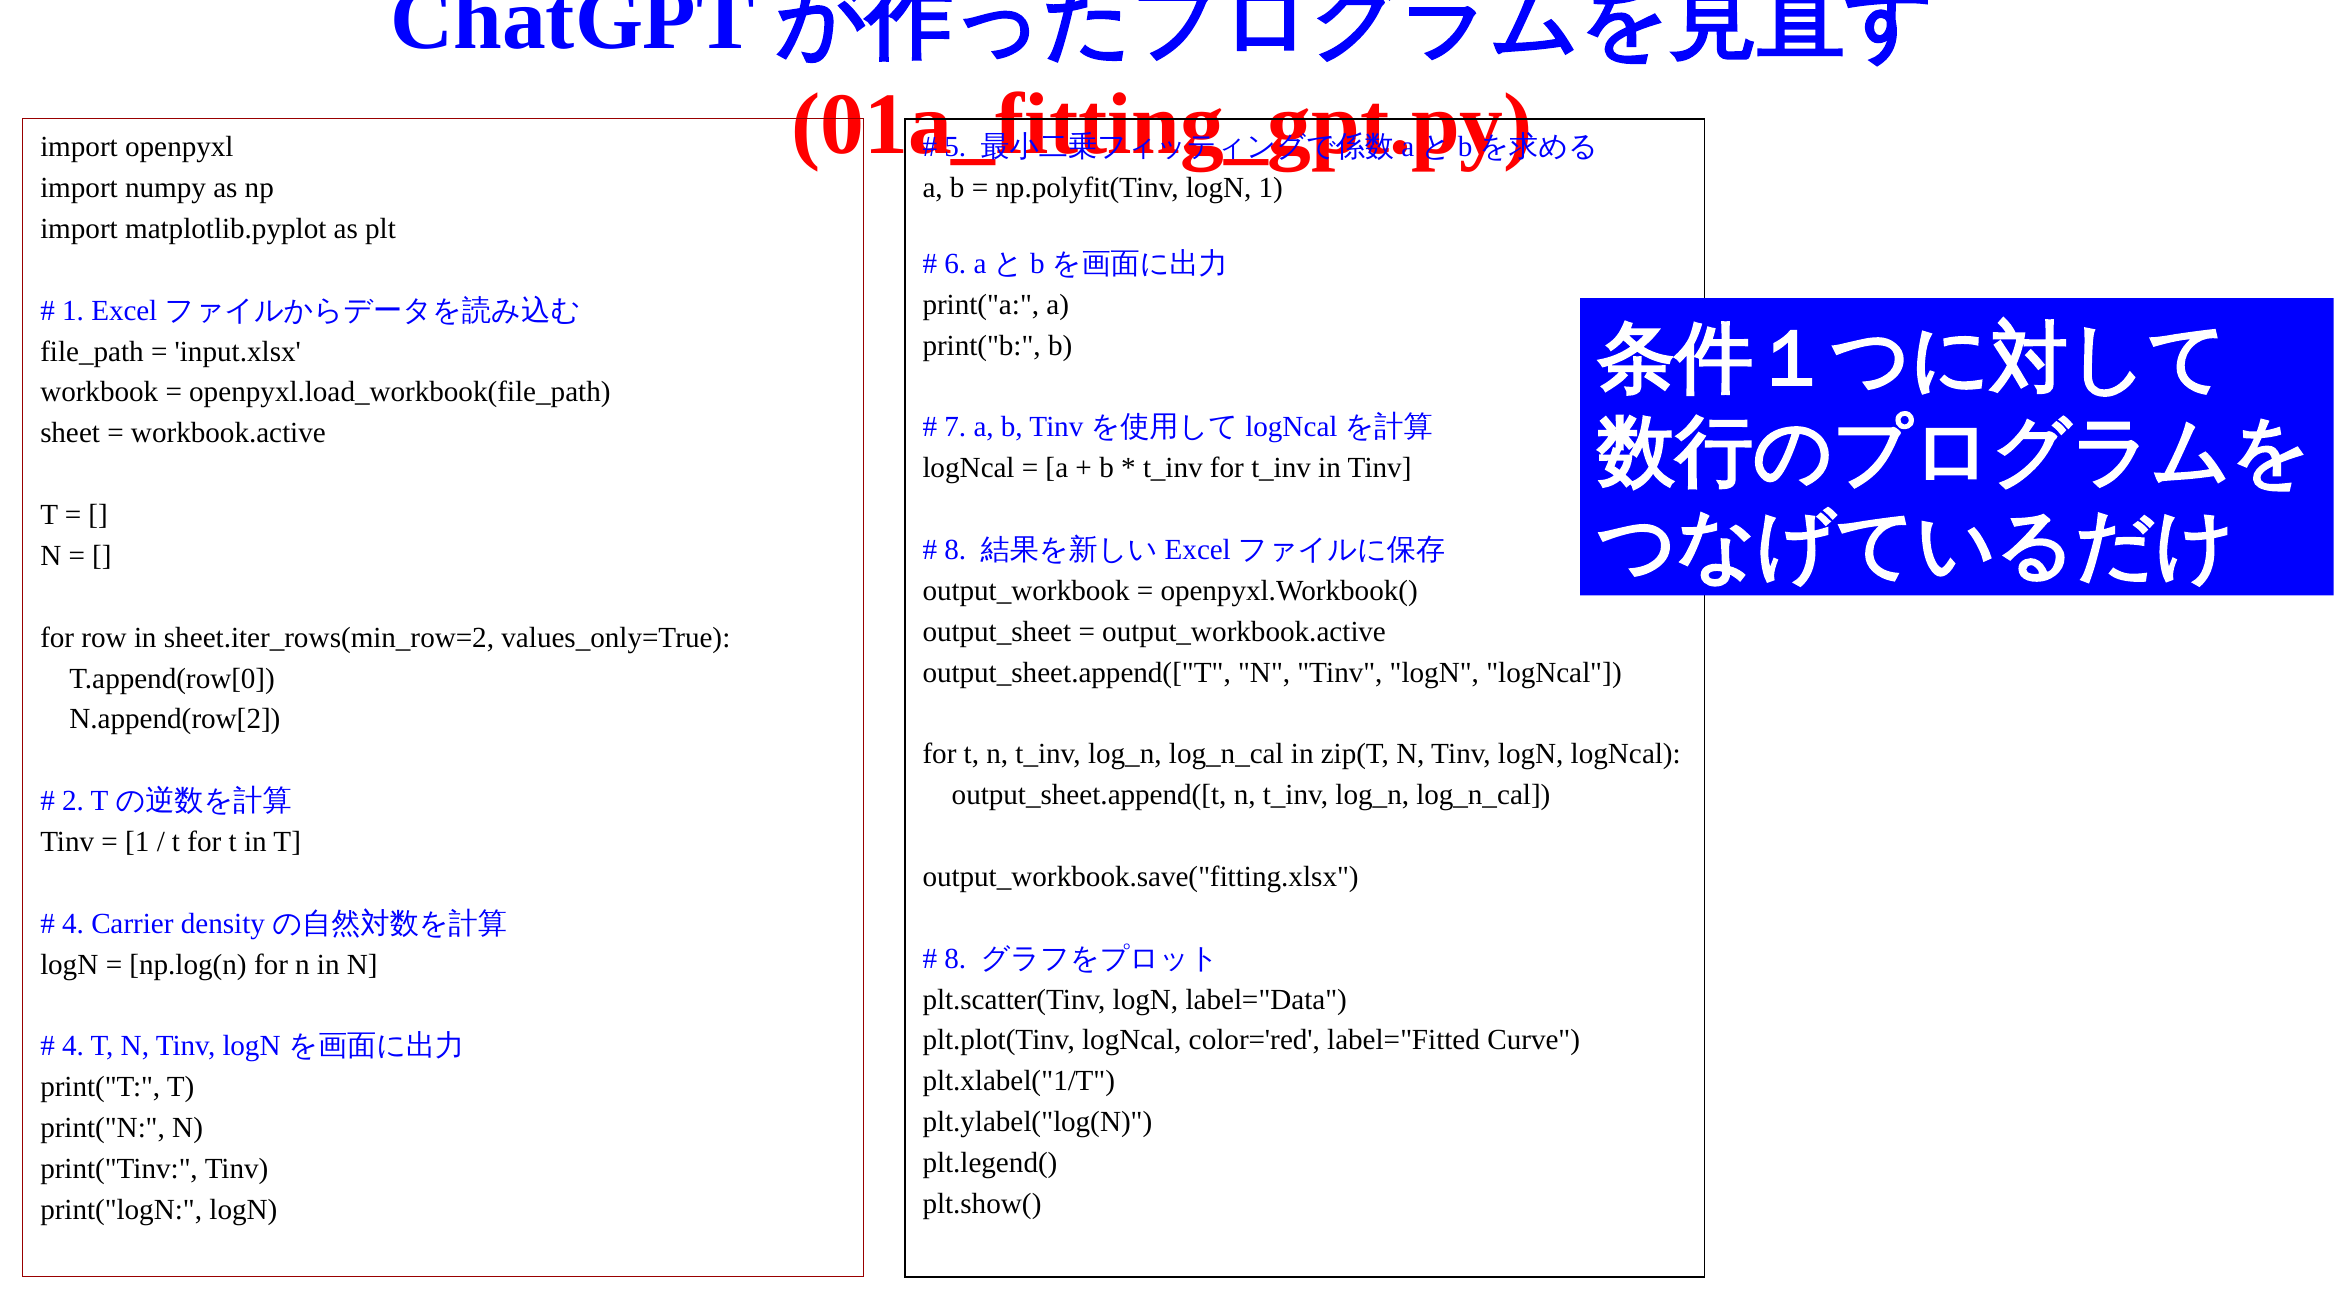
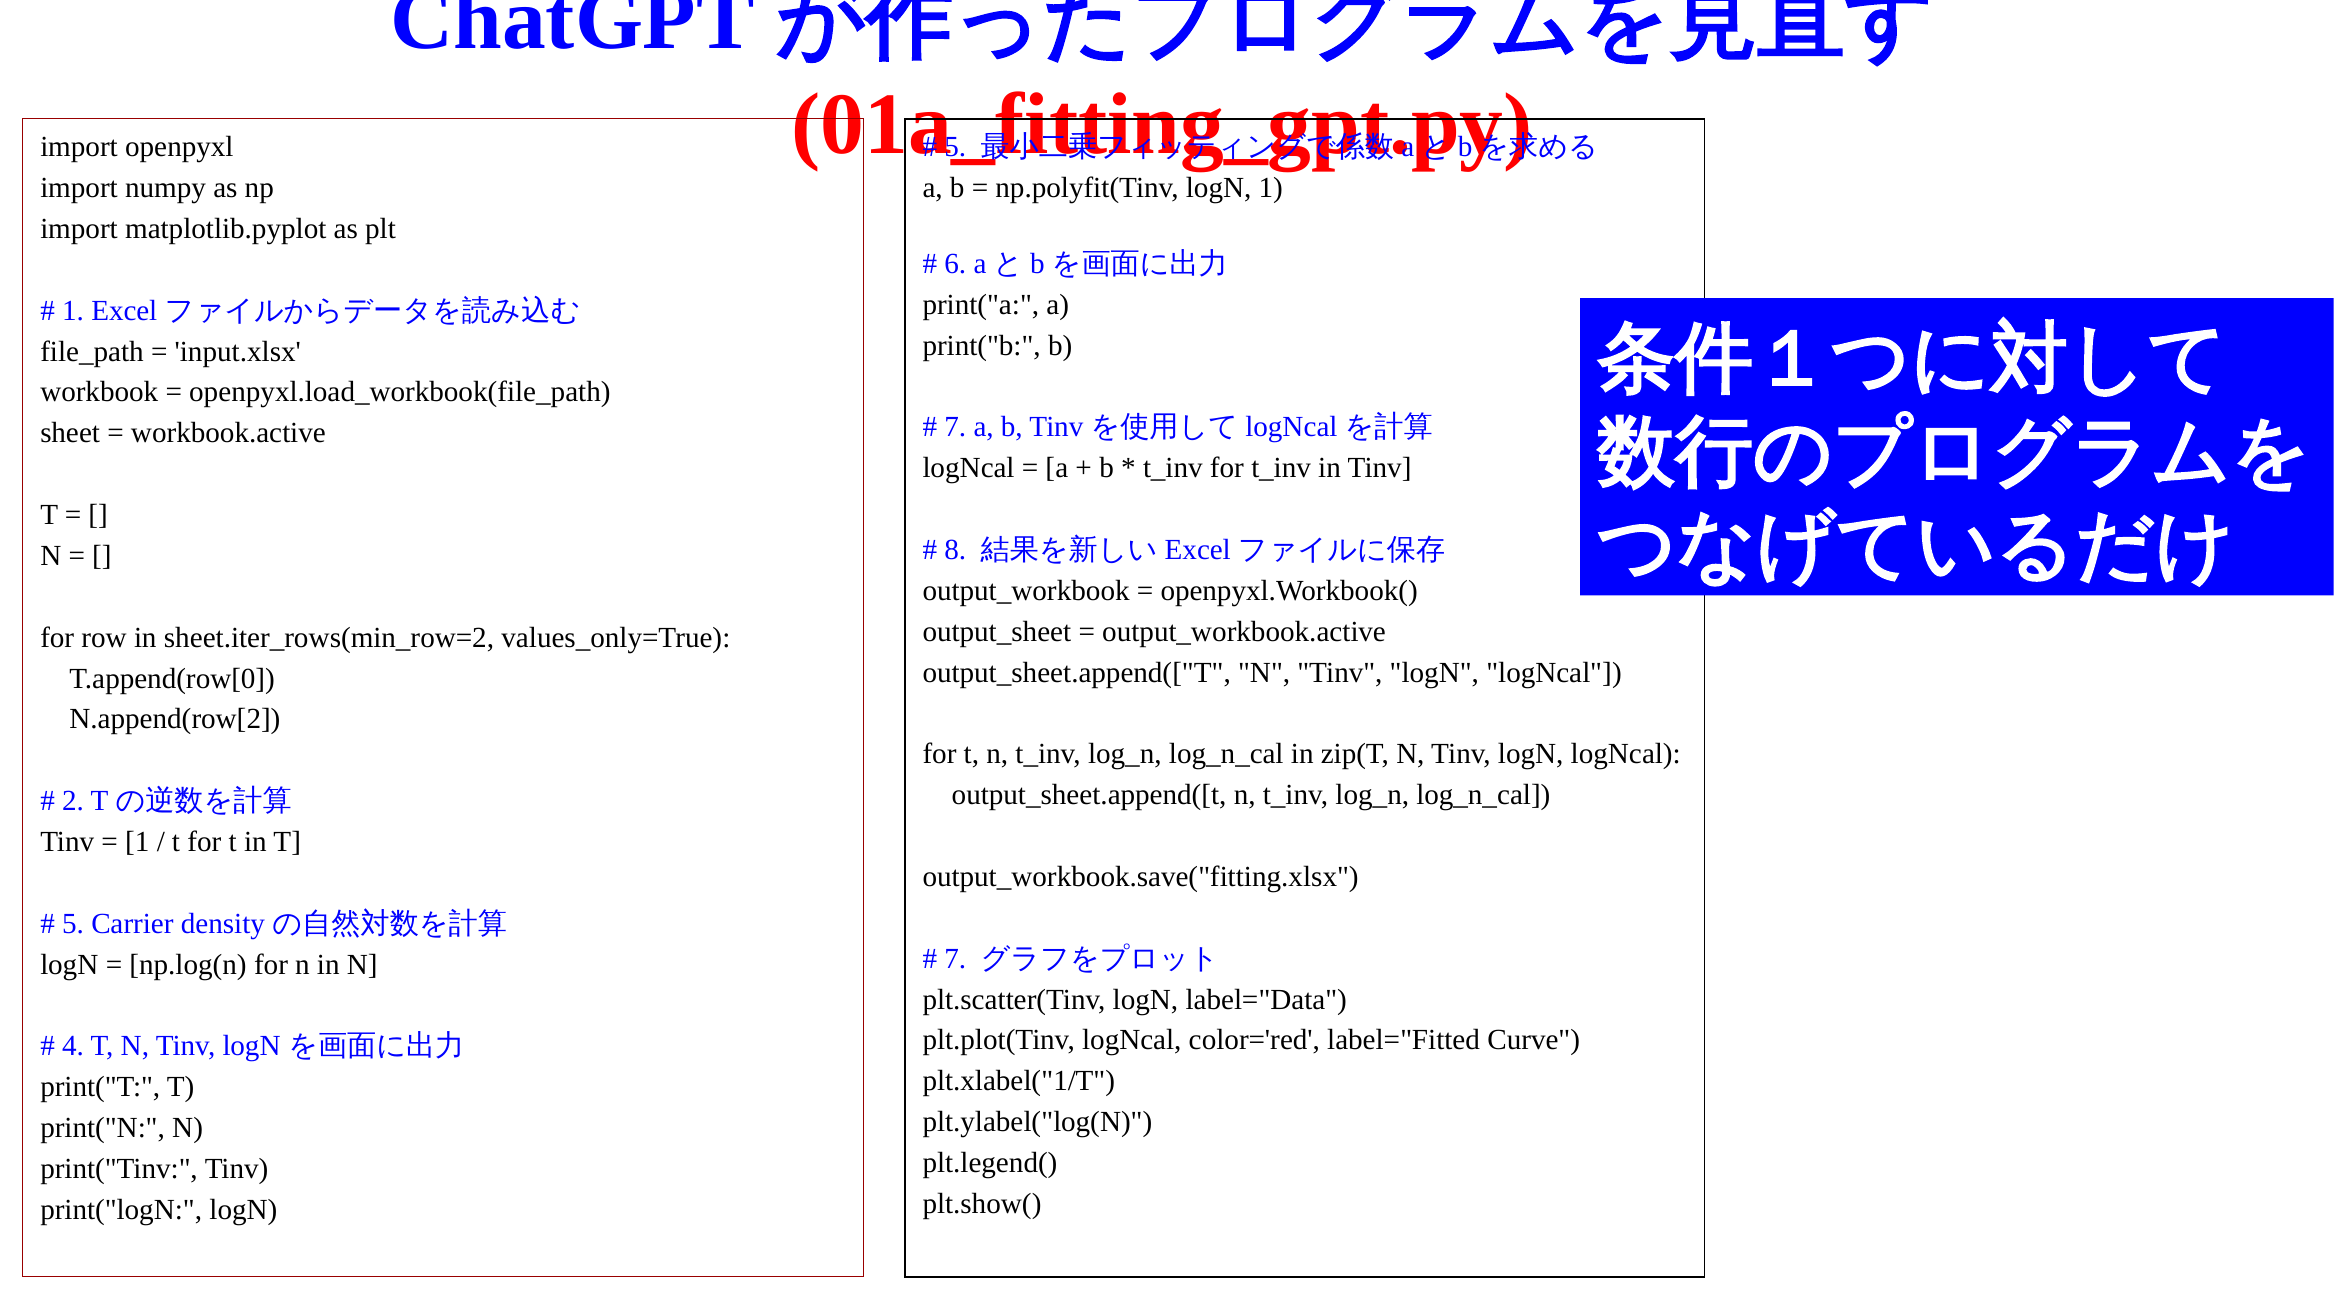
4: 4 -> 5 (73, 924)
8: 8 -> 7 (955, 959)
